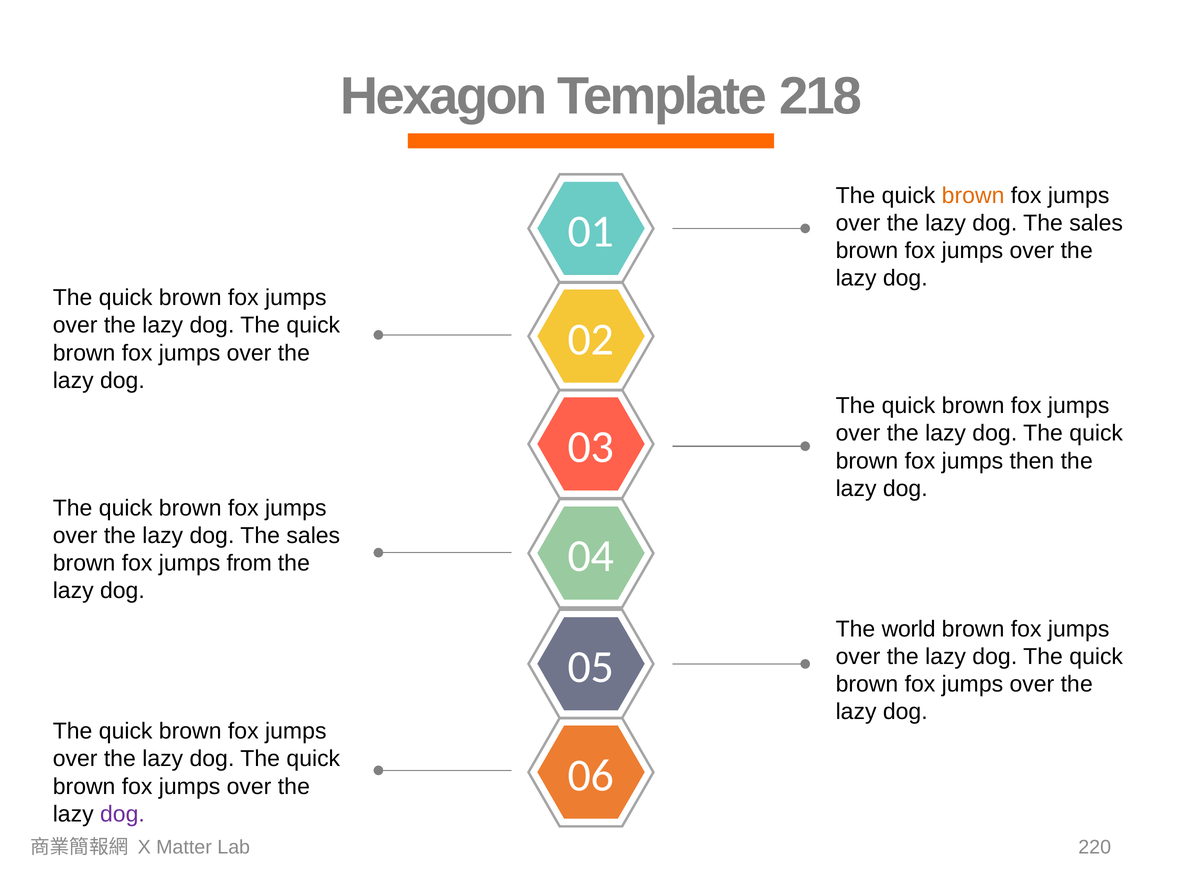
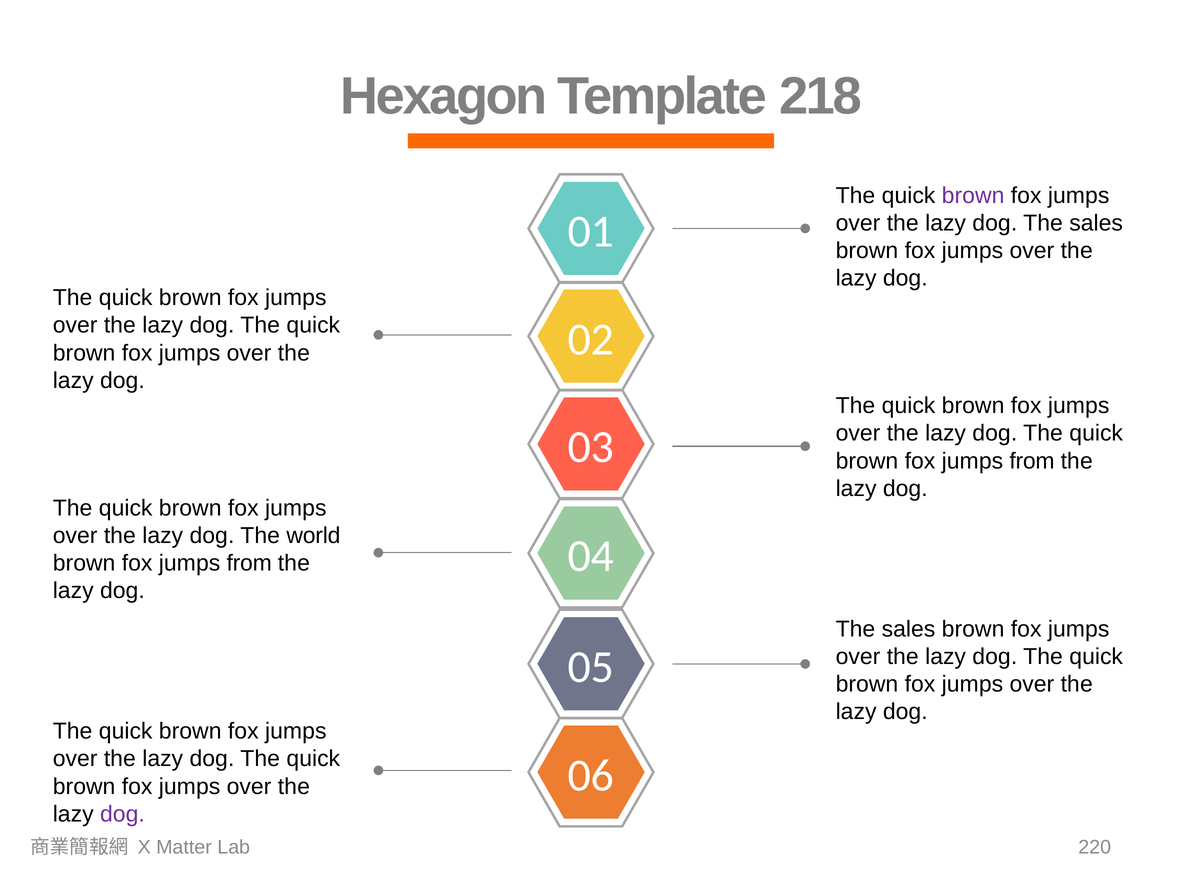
brown colour: orange -> purple (973, 195)
then: then -> from (1032, 461)
sales: sales -> world (313, 535)
world: world -> sales (909, 629)
